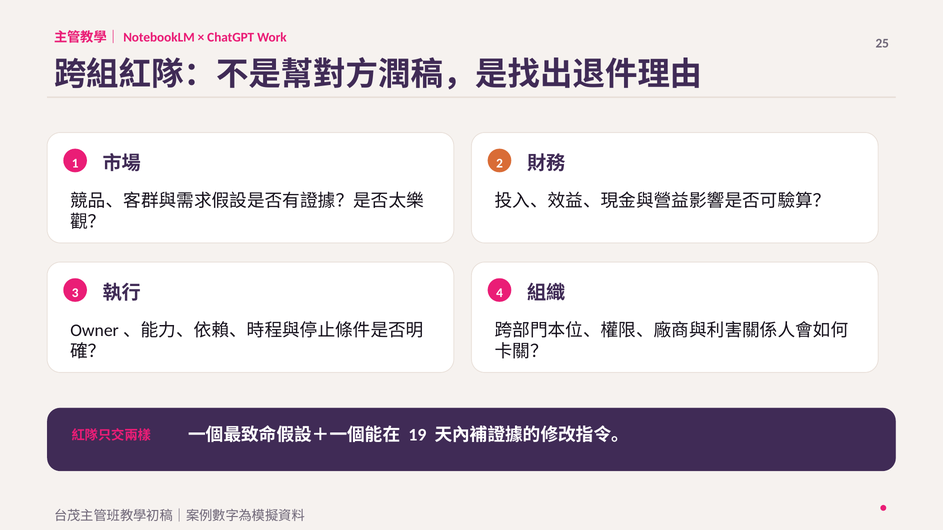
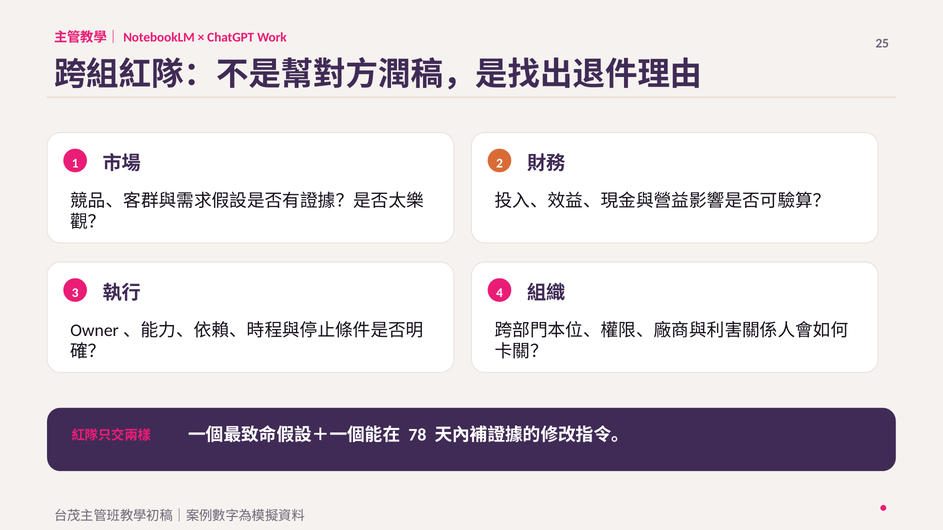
19: 19 -> 78 (417, 435)
